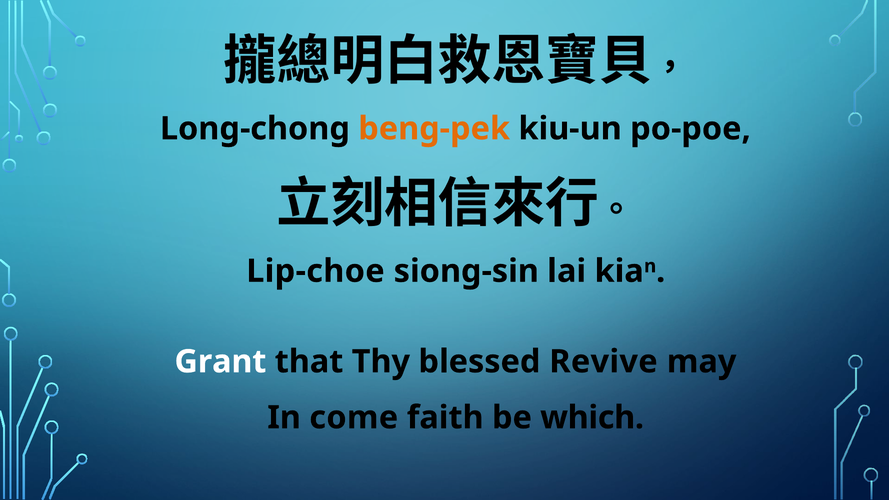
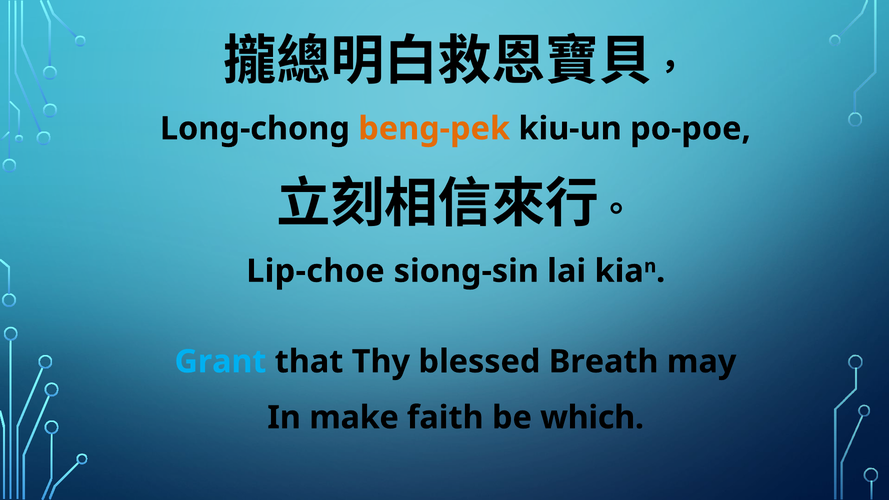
Grant colour: white -> light blue (220, 362)
Revive: Revive -> Breath (604, 362)
come: come -> make (354, 418)
